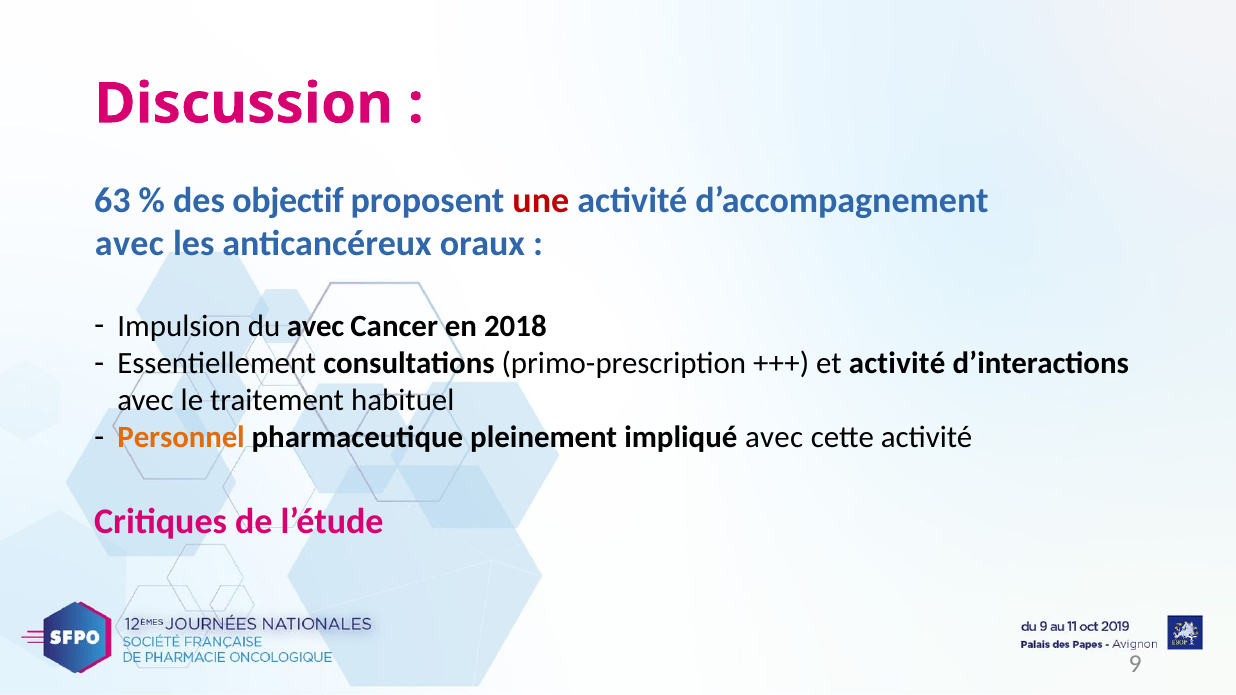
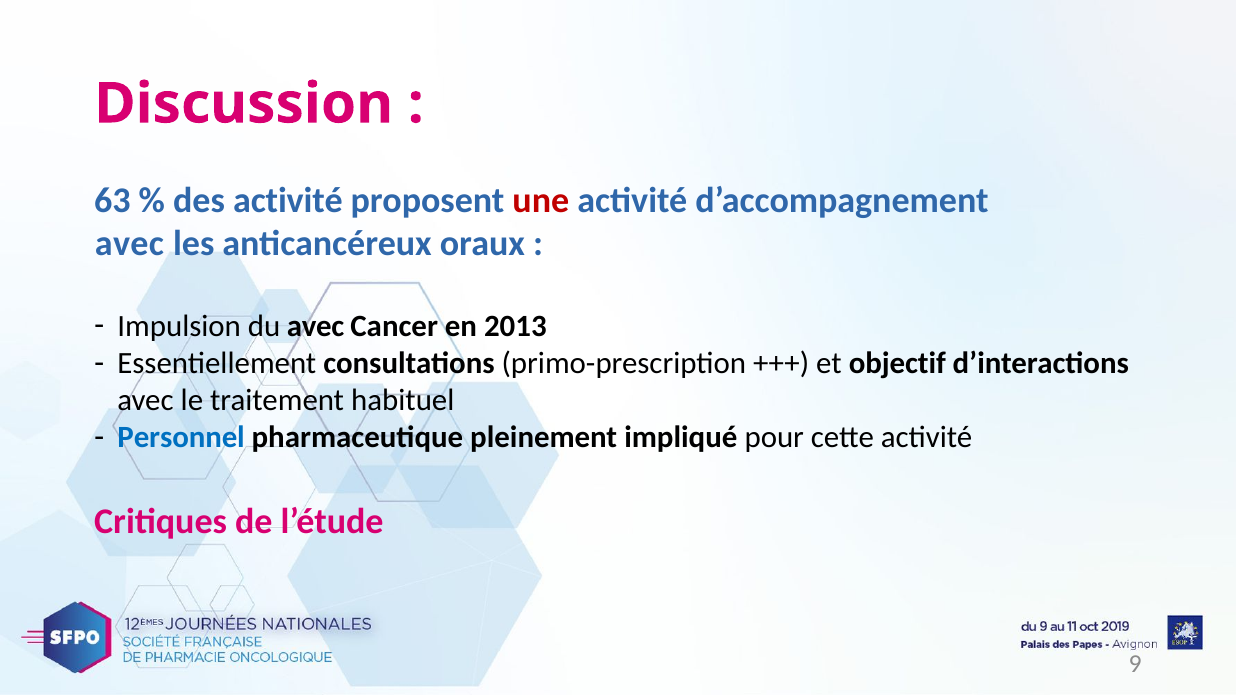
des objectif: objectif -> activité (288, 200)
2018: 2018 -> 2013 (515, 327)
et activité: activité -> objectif (897, 364)
Personnel colour: orange -> blue (181, 438)
impliqué avec: avec -> pour (774, 438)
